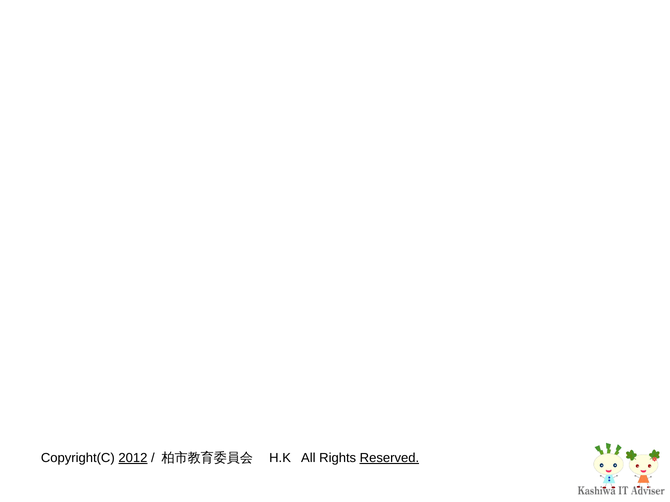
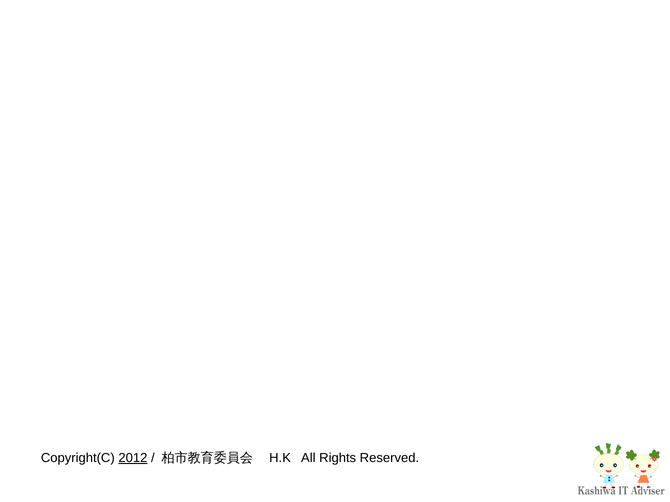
Reserved underline: present -> none (389, 458)
